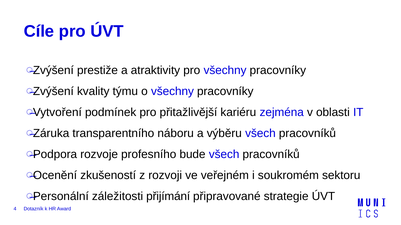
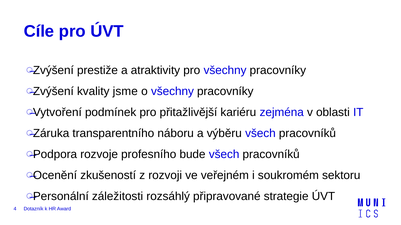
týmu: týmu -> jsme (125, 92)
přijímání: přijímání -> rozsáhlý (168, 197)
